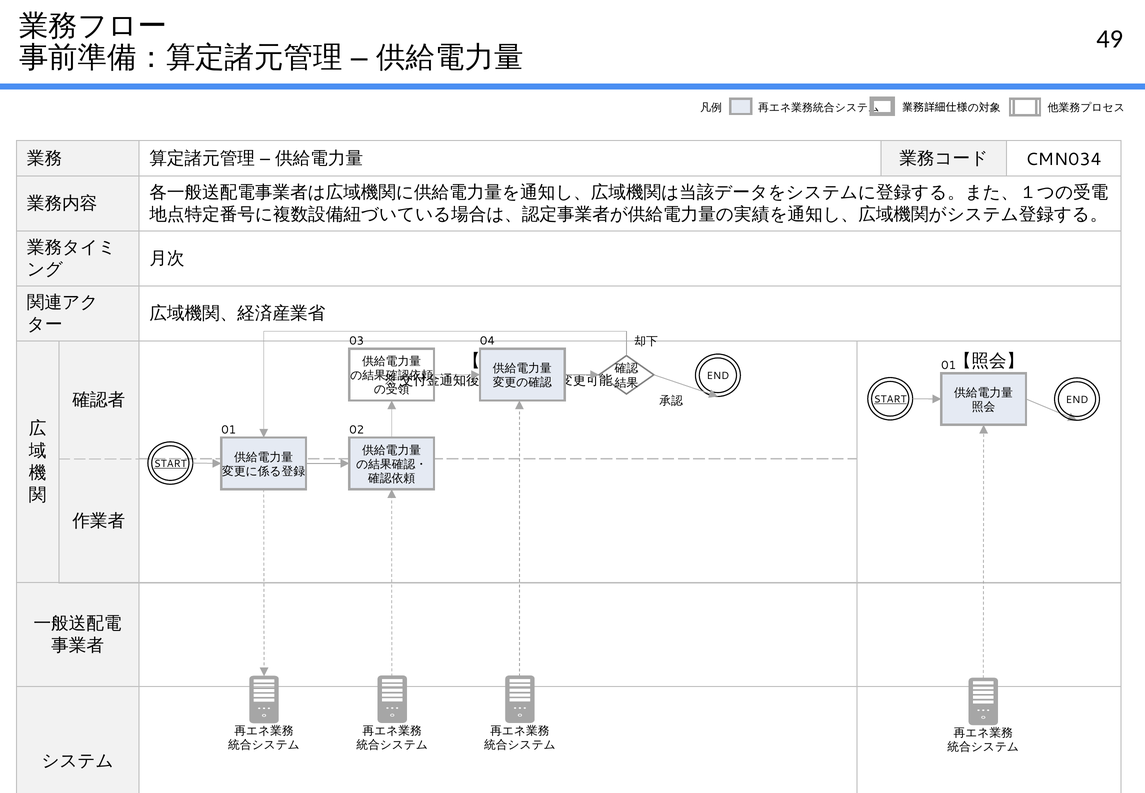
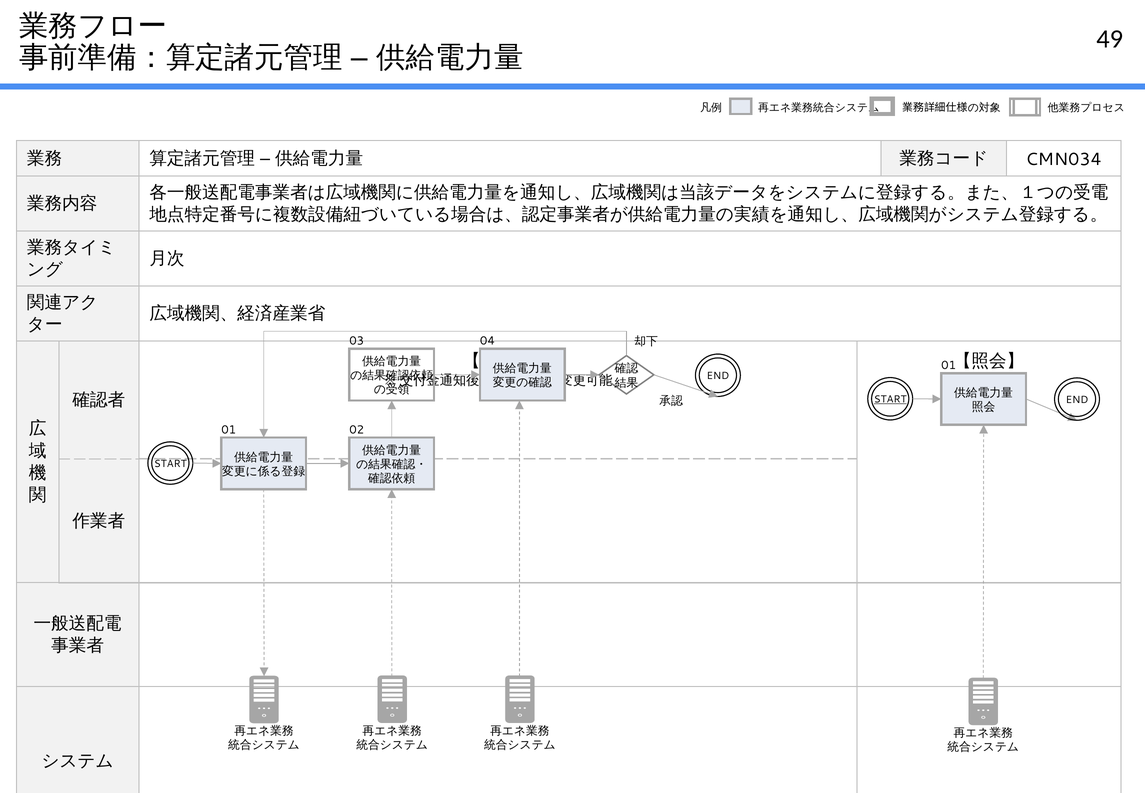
START underline: present -> none (170, 464)
